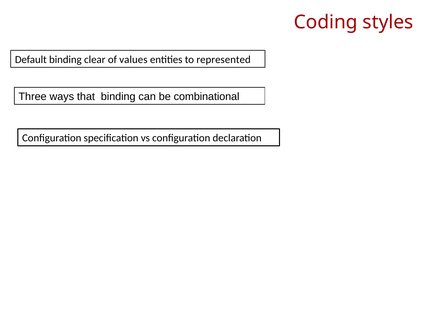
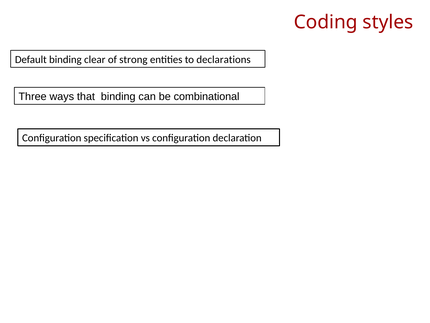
values: values -> strong (133, 59)
represented: represented -> declarations (224, 59)
